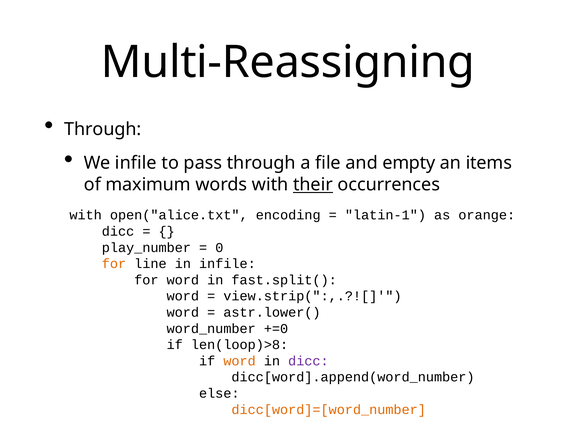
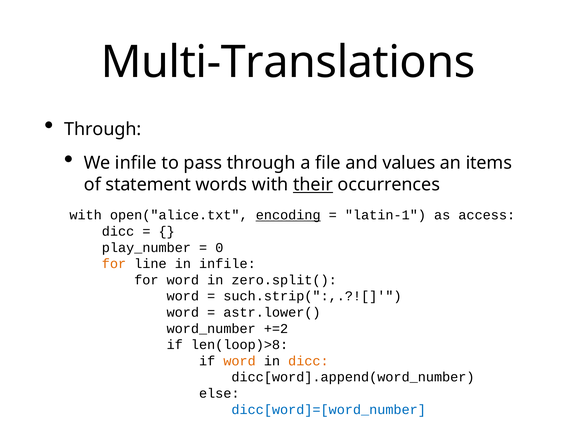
Multi-Reassigning: Multi-Reassigning -> Multi-Translations (288, 62)
empty: empty -> values (409, 163)
maximum: maximum -> statement (148, 185)
encoding underline: none -> present (288, 215)
orange: orange -> access (487, 215)
fast.split(: fast.split( -> zero.split( (284, 280)
view.strip(":,.?![: view.strip(":,.?![ -> such.strip(":,.?![ (312, 296)
+=0: +=0 -> +=2 (276, 329)
dicc colour: purple -> orange (308, 361)
dicc[word]=[word_number colour: orange -> blue (329, 410)
